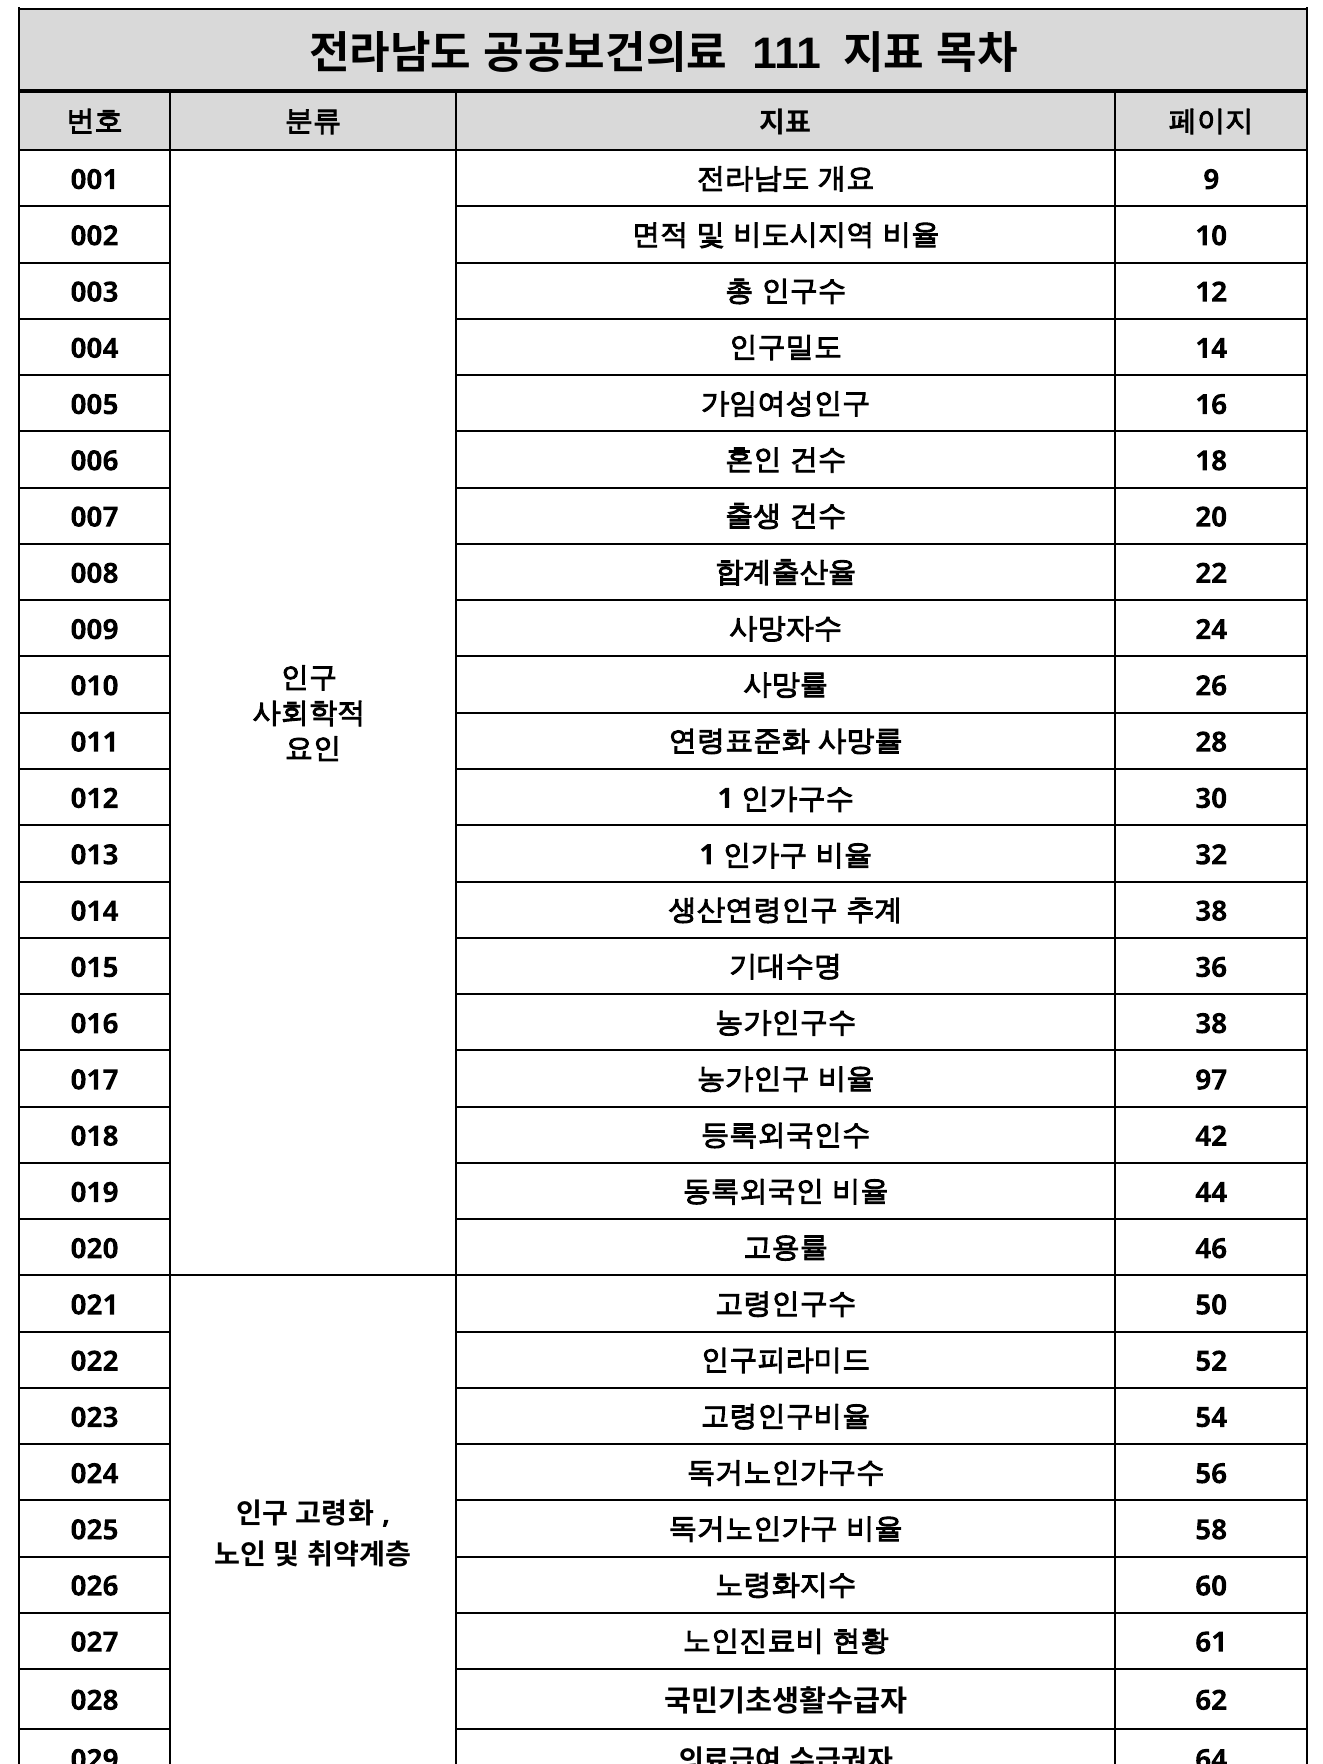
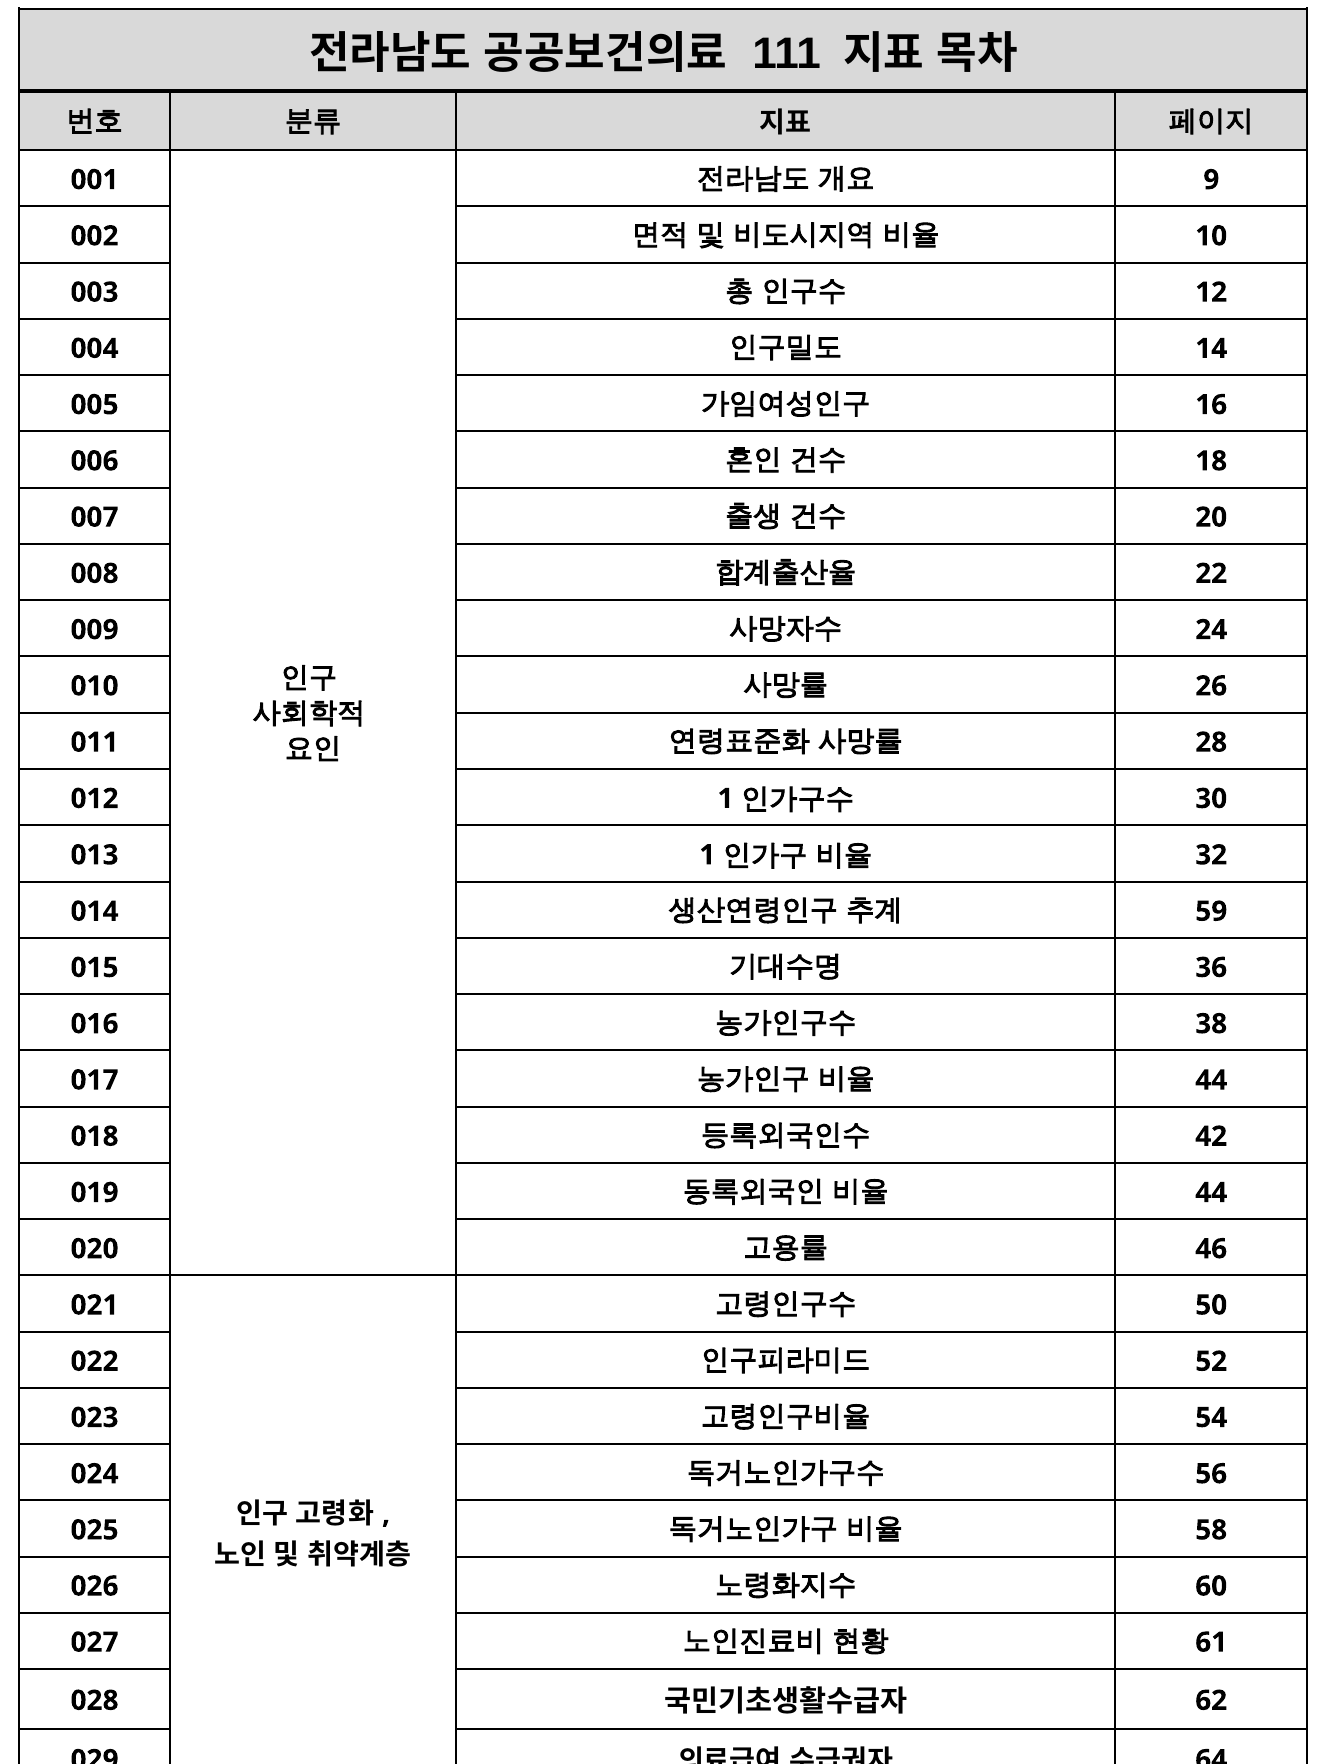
38: 38 -> 59 (1211, 911)
97: 97 -> 44 (1211, 1080)
